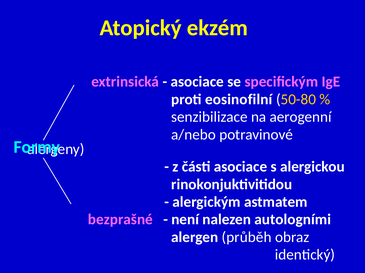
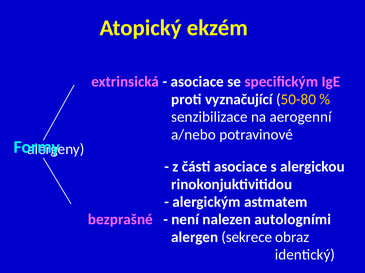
eosinofilní: eosinofilní -> vyznačující (239, 100)
průběh: průběh -> sekrece (247, 238)
